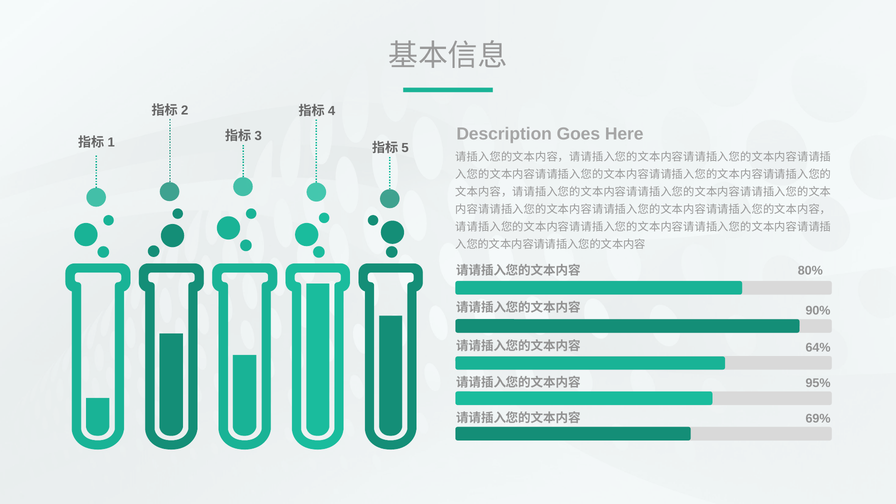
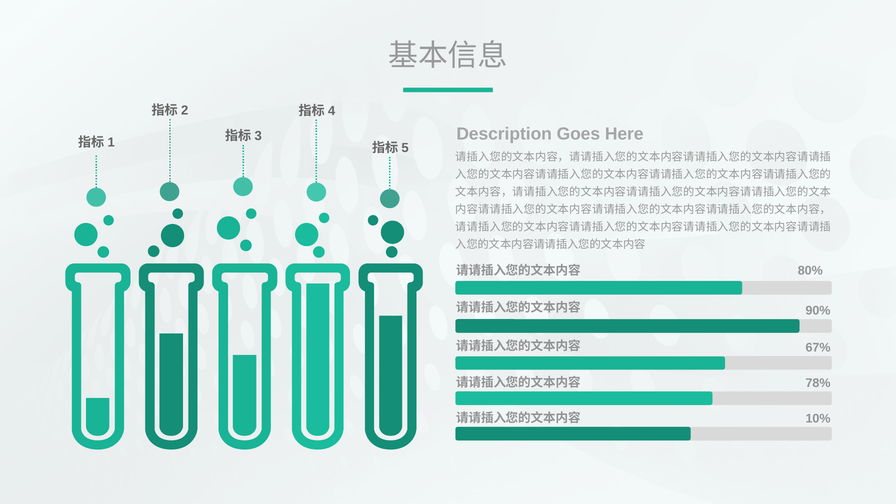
64%: 64% -> 67% (818, 348)
95%: 95% -> 78% (818, 383)
69%: 69% -> 10% (818, 419)
